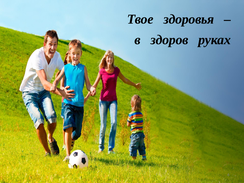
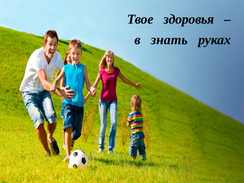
здоров: здоров -> знать (169, 40)
